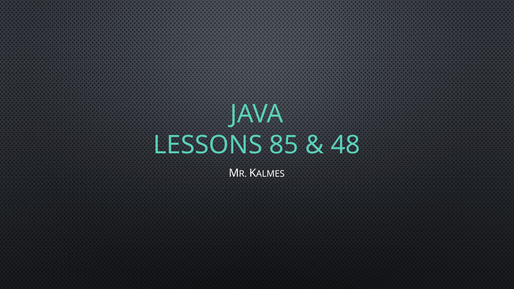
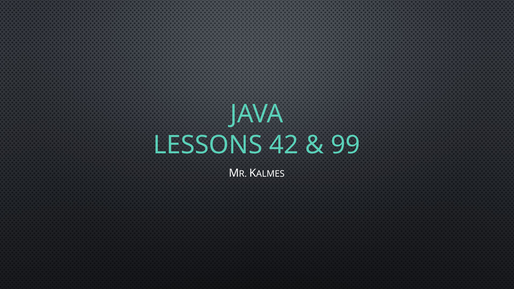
85: 85 -> 42 (284, 145)
48: 48 -> 99 (346, 145)
